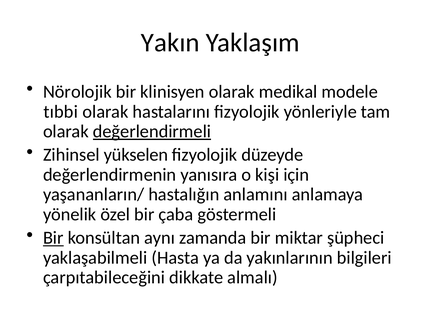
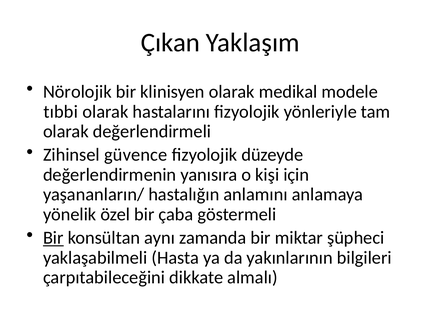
Yakın: Yakın -> Çıkan (171, 43)
değerlendirmeli underline: present -> none (152, 131)
yükselen: yükselen -> güvence (136, 155)
